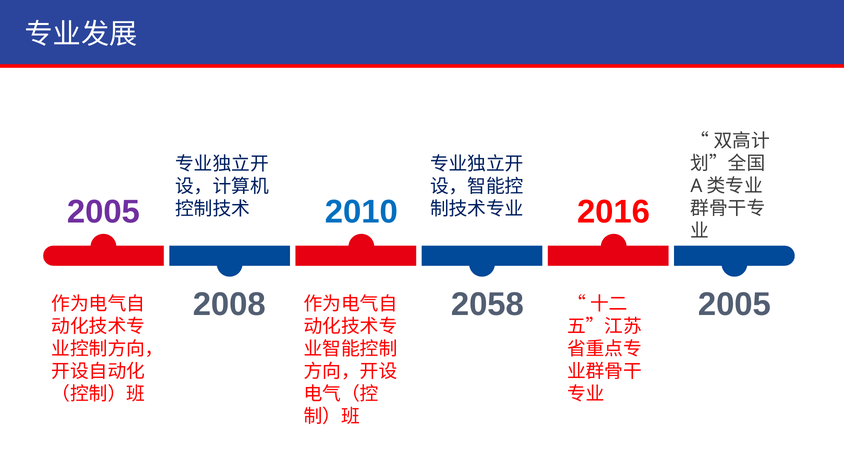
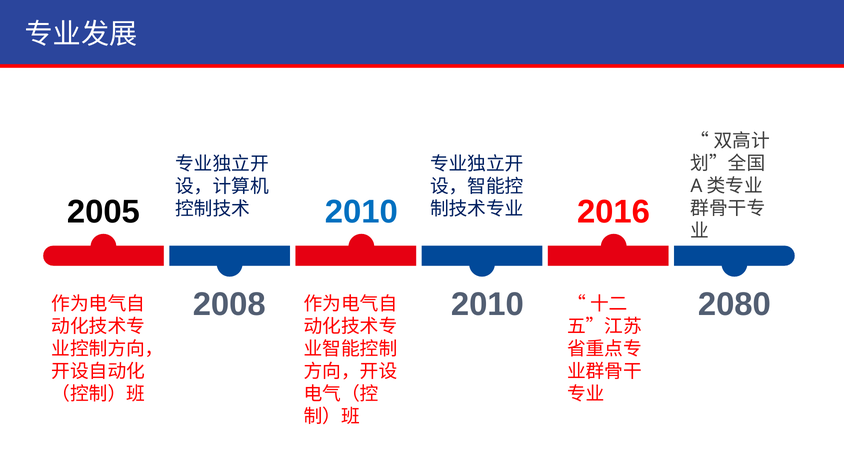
2005 colour: purple -> black (103, 212)
2058: 2058 -> 2010 (487, 304)
2005: 2005 -> 2080 (734, 304)
